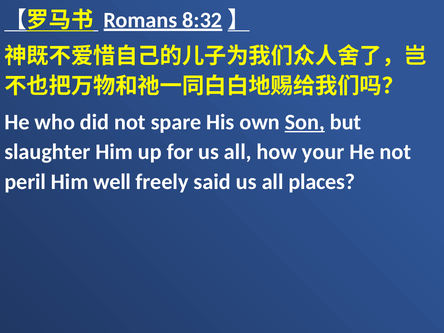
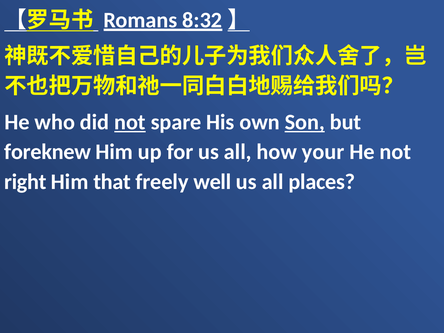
not underline: none -> present (130, 122)
slaughter: slaughter -> foreknew (48, 152)
peril: peril -> right (25, 182)
well: well -> that (112, 182)
said: said -> well (212, 182)
